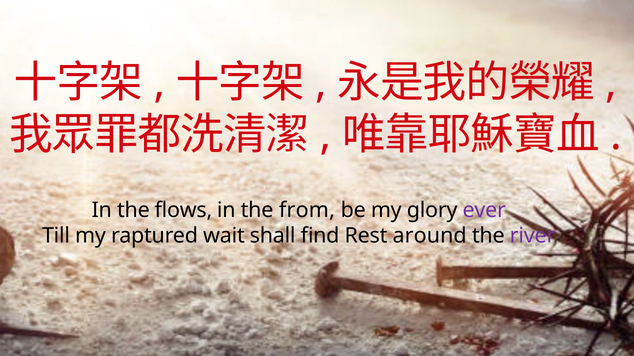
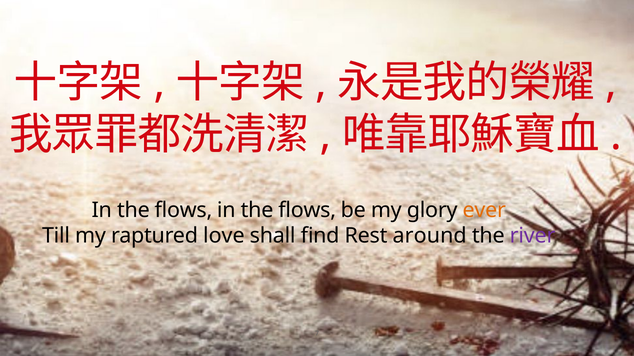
from: from -> flows (307, 211)
ever colour: purple -> orange (484, 211)
wait: wait -> love (224, 236)
